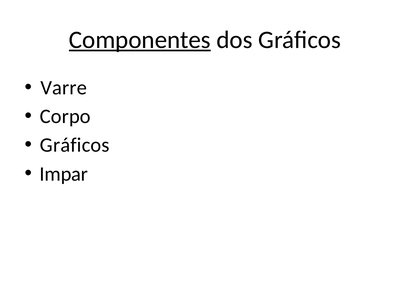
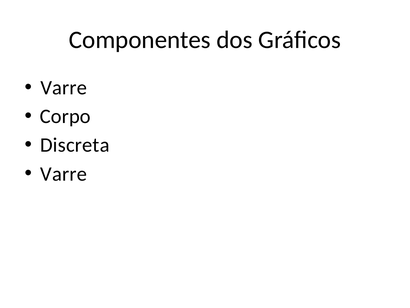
Componentes underline: present -> none (140, 40)
Gráficos: Gráficos -> Discreta (75, 145)
Impar: Impar -> Varre (64, 174)
